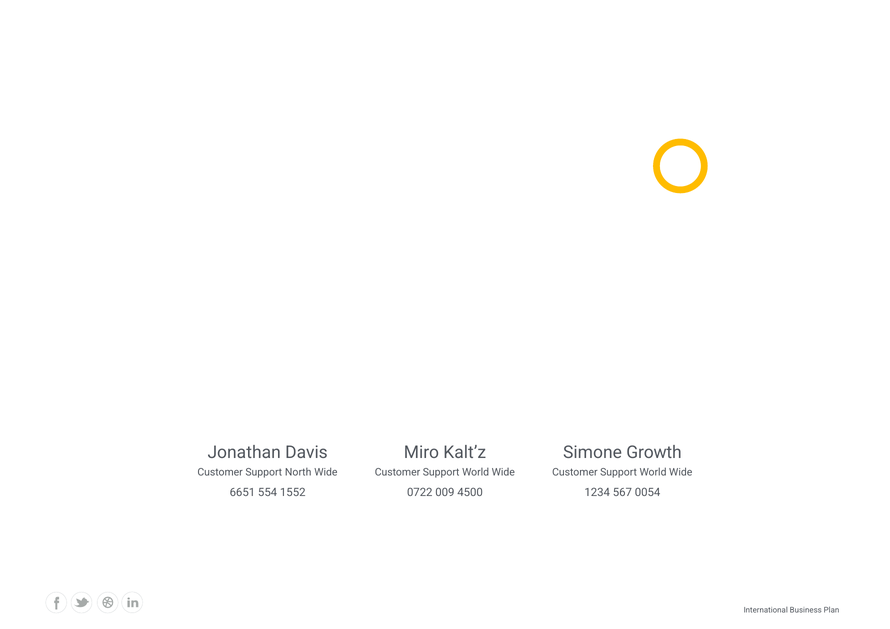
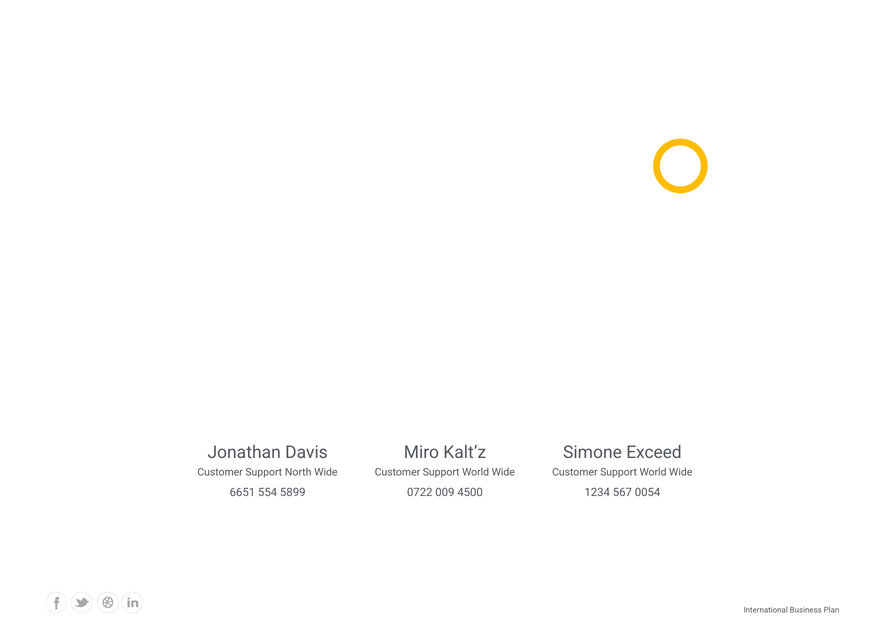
Growth: Growth -> Exceed (654, 452)
1552: 1552 -> 5899 (293, 493)
